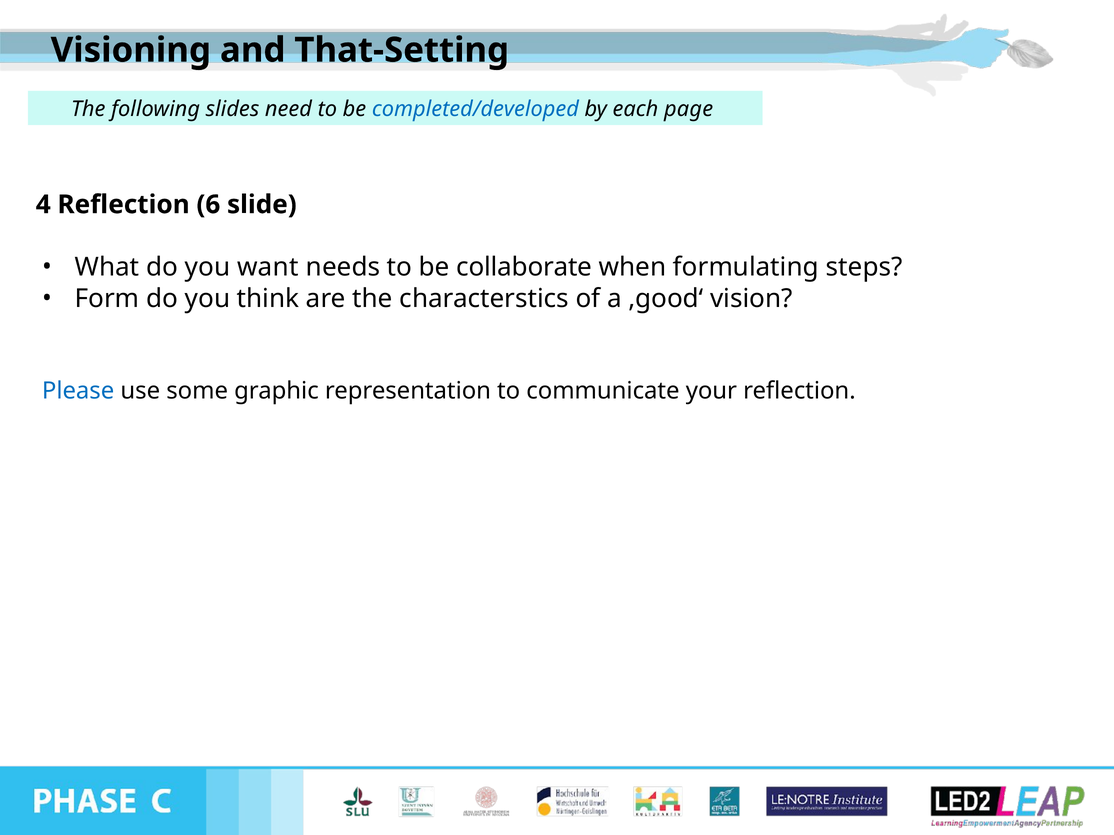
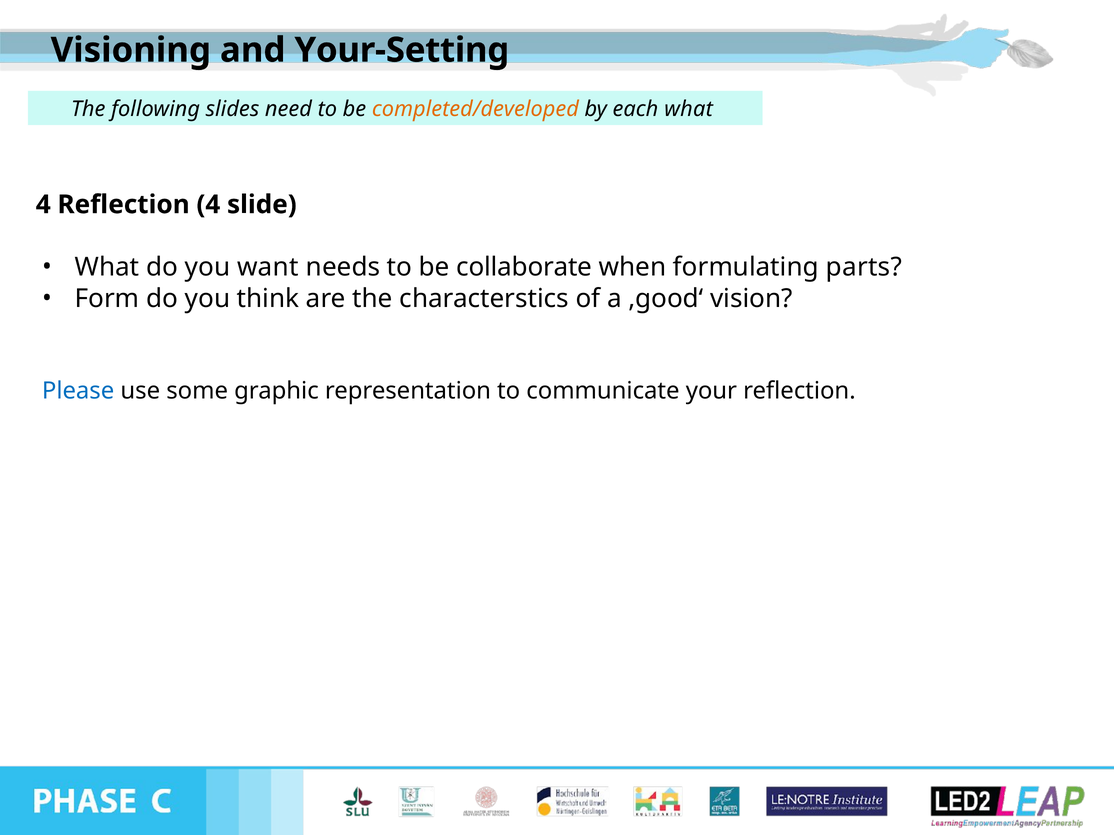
That-Setting: That-Setting -> Your-Setting (402, 50)
completed/developed colour: blue -> orange (475, 109)
each page: page -> what (689, 109)
Reflection 6: 6 -> 4 (208, 205)
steps: steps -> parts (864, 267)
